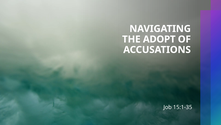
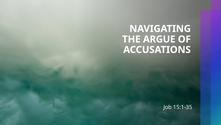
ADOPT: ADOPT -> ARGUE (159, 39)
